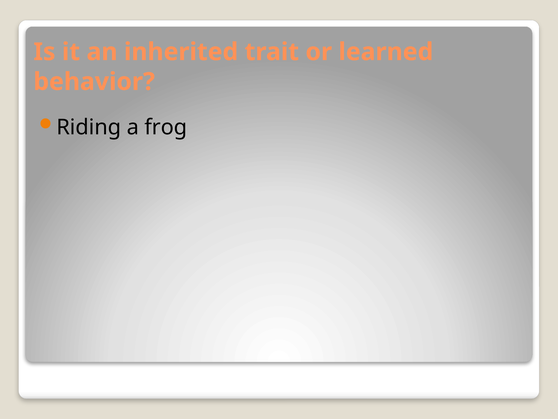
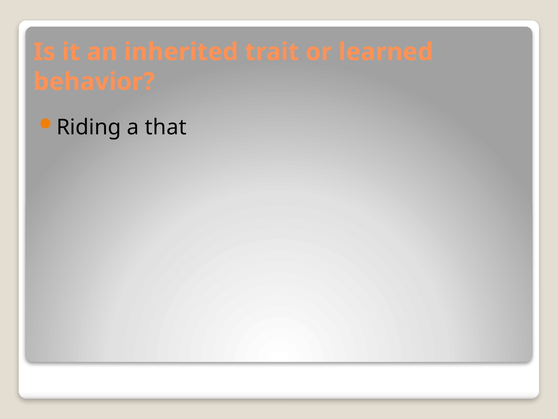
frog: frog -> that (166, 127)
